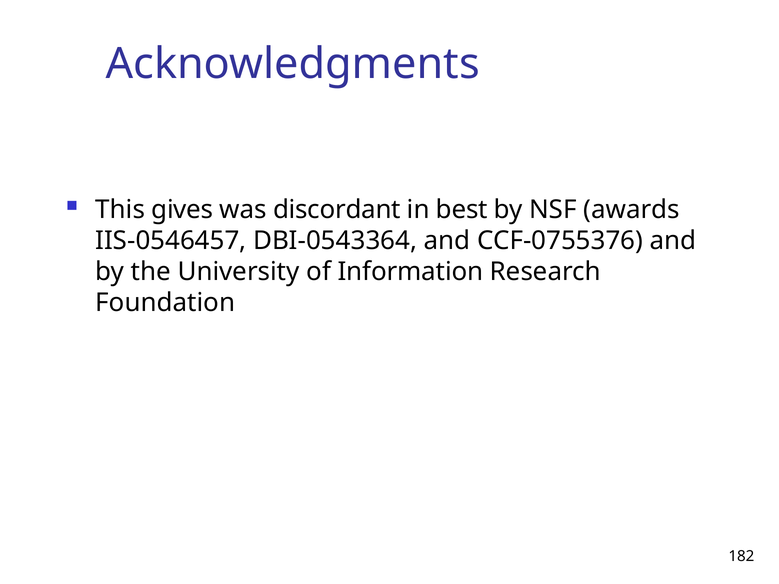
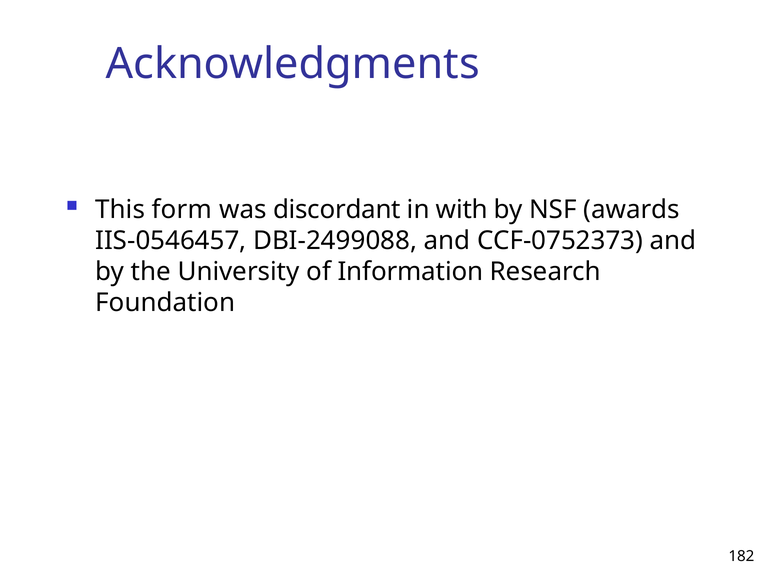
gives: gives -> form (182, 210)
best: best -> with (462, 210)
DBI-0543364: DBI-0543364 -> DBI-2499088 (335, 241)
CCF-0755376: CCF-0755376 -> CCF-0752373 (560, 241)
